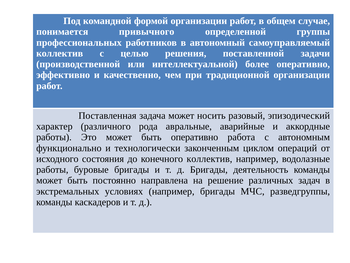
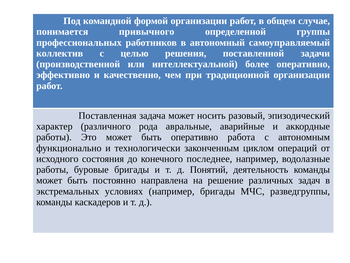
конечного коллектив: коллектив -> последнее (209, 159)
д Бригады: Бригады -> Понятий (209, 169)
